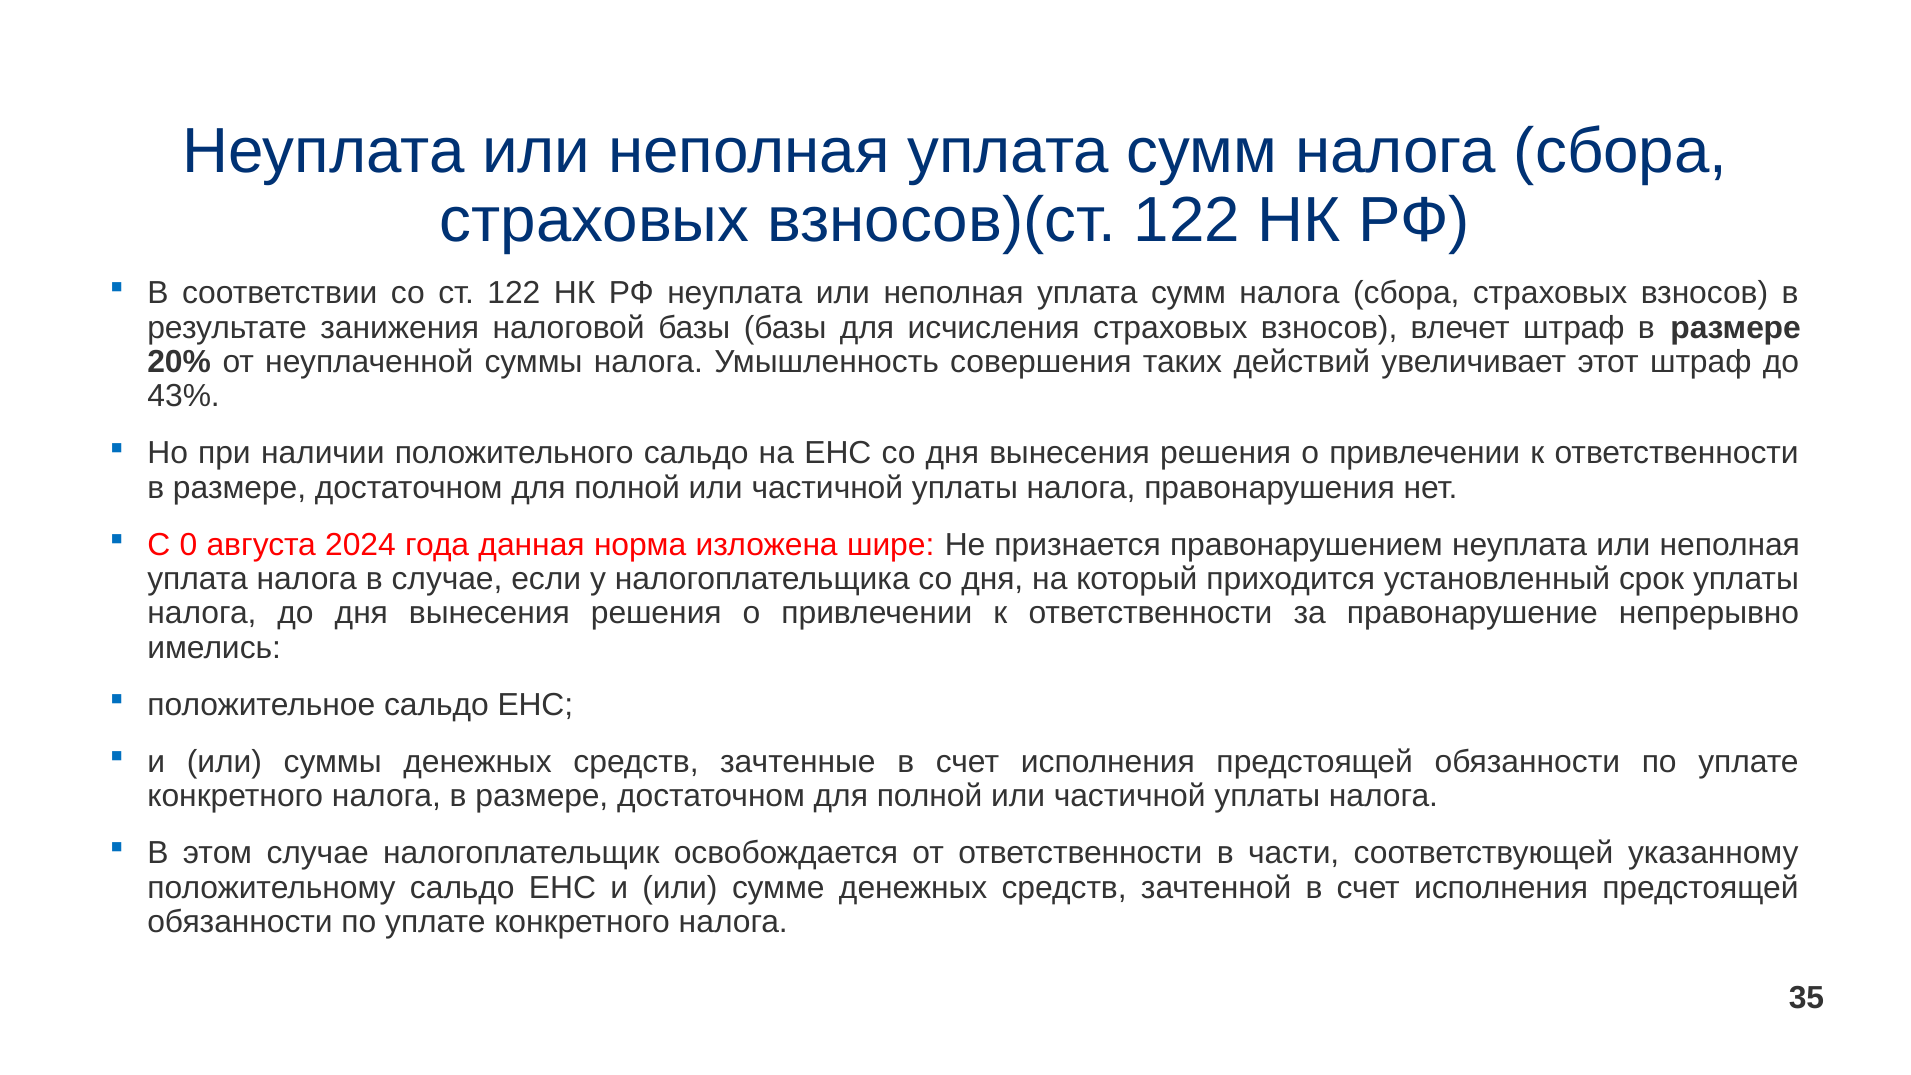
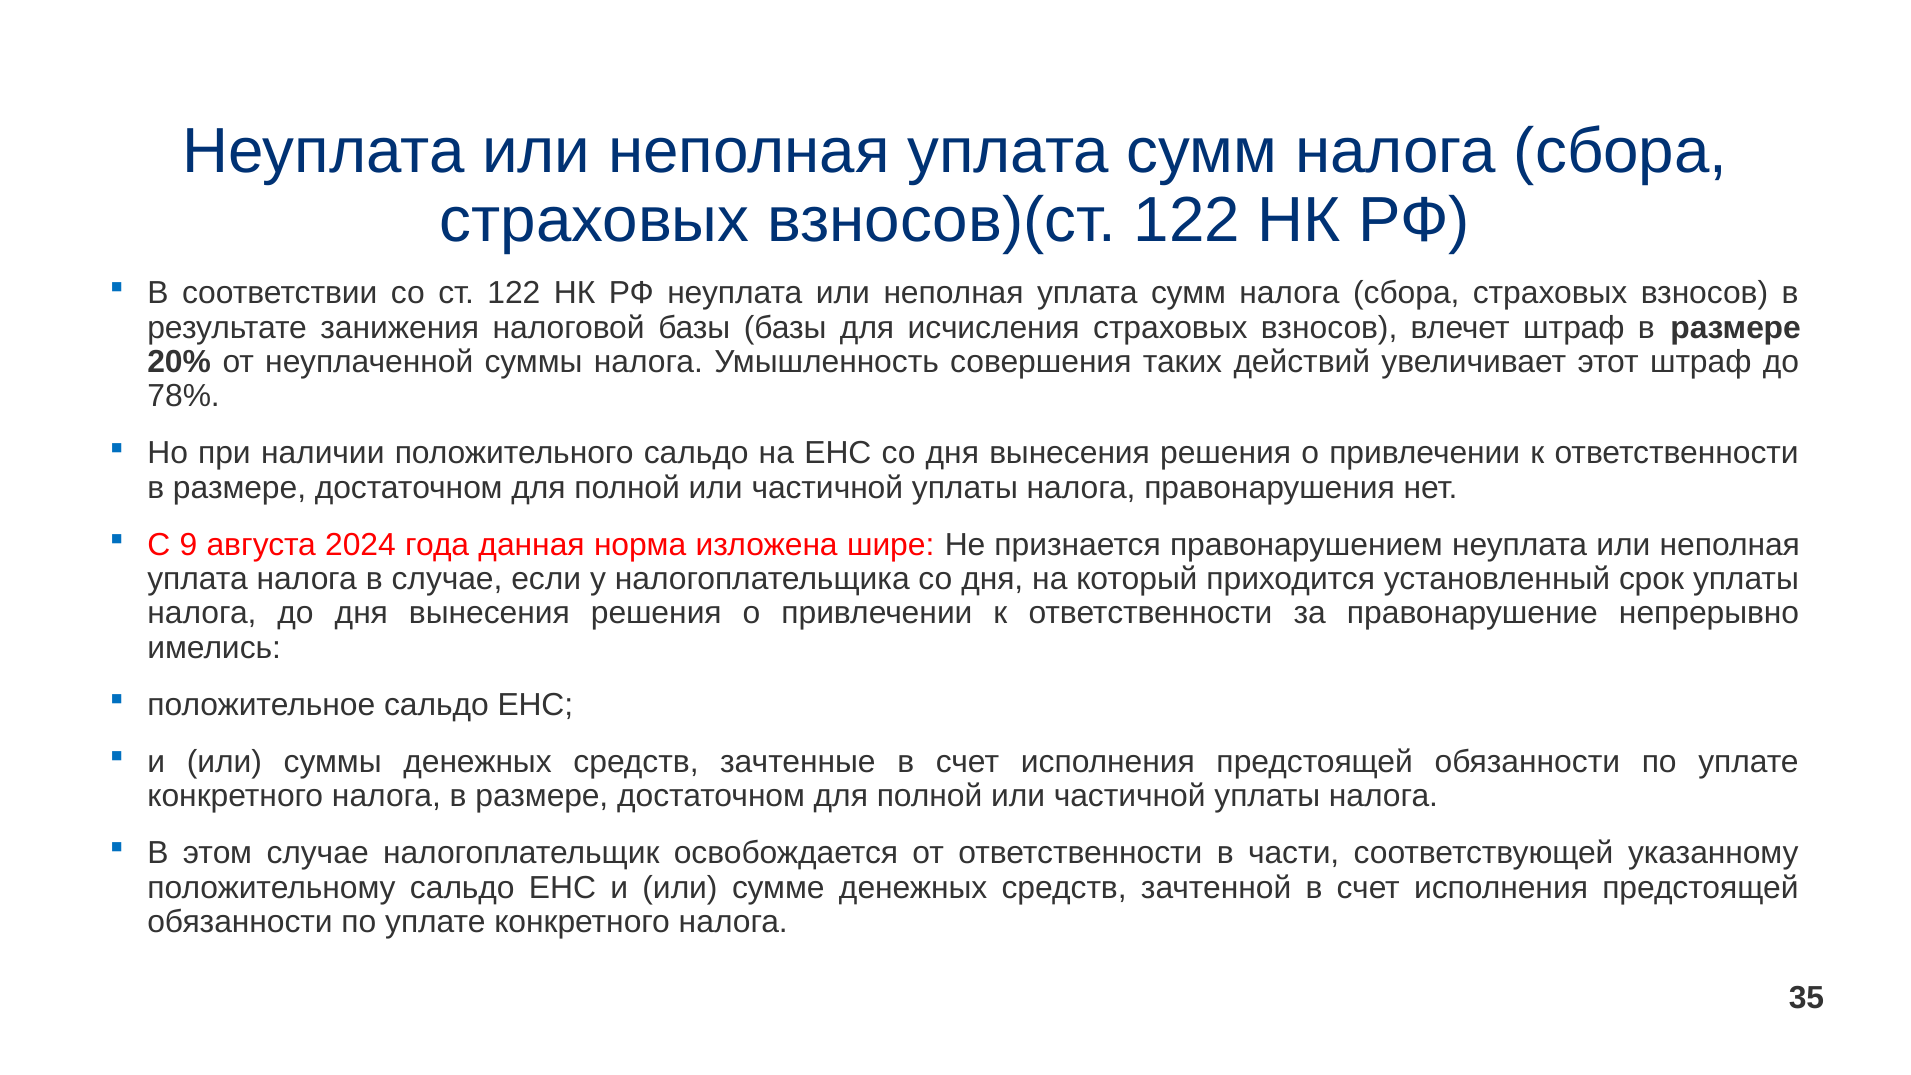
43%: 43% -> 78% (184, 396)
0: 0 -> 9 (189, 545)
